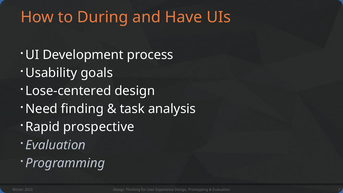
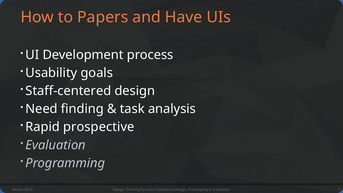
During: During -> Papers (103, 17)
Lose-centered: Lose-centered -> Staff-centered (68, 91)
